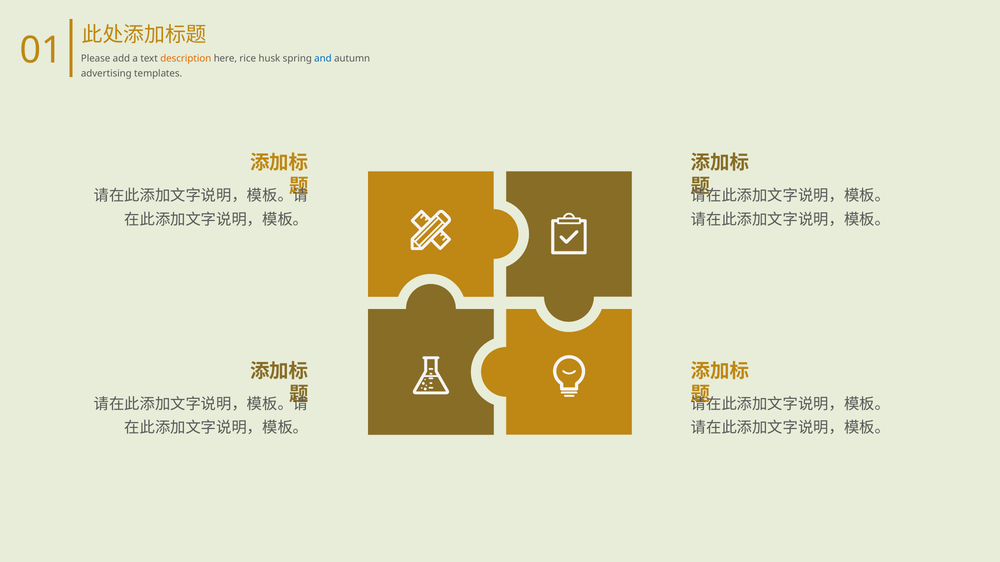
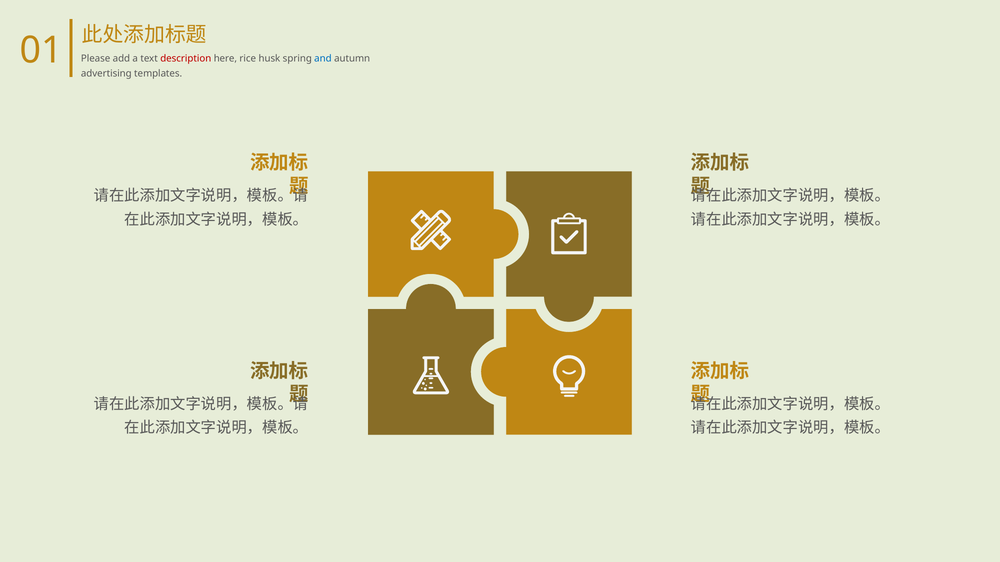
description colour: orange -> red (186, 58)
